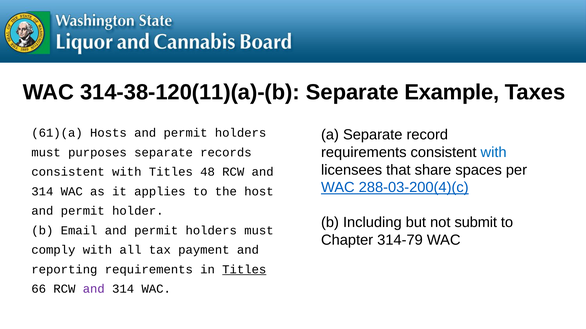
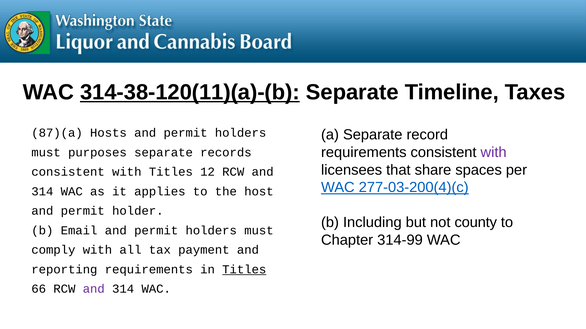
314-38-120(11)(a)-(b underline: none -> present (190, 92)
Example: Example -> Timeline (452, 92)
61)(a: 61)(a -> 87)(a (57, 133)
with colour: blue -> purple (494, 153)
48: 48 -> 12 (208, 172)
288-03-200(4)(c: 288-03-200(4)(c -> 277-03-200(4)(c (414, 188)
submit: submit -> county (476, 223)
314-79: 314-79 -> 314-99 (400, 241)
